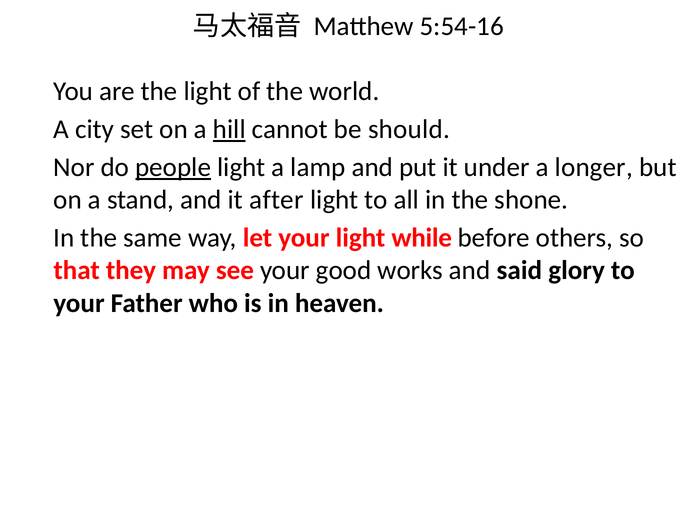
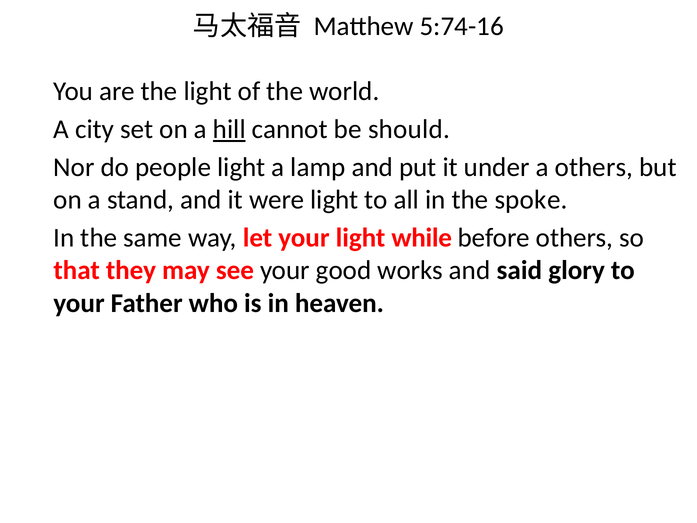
5:54-16: 5:54-16 -> 5:74-16 (462, 26)
people underline: present -> none (173, 167)
a longer: longer -> others (594, 167)
after: after -> were (277, 200)
shone: shone -> spoke (531, 200)
